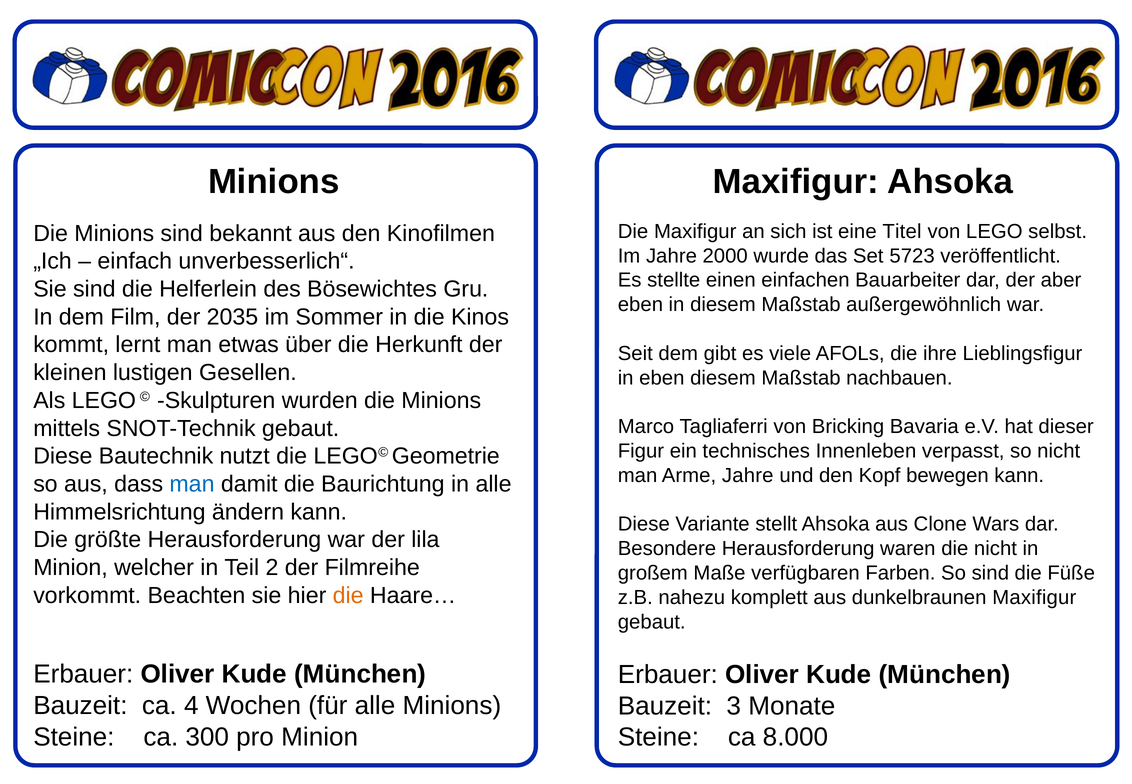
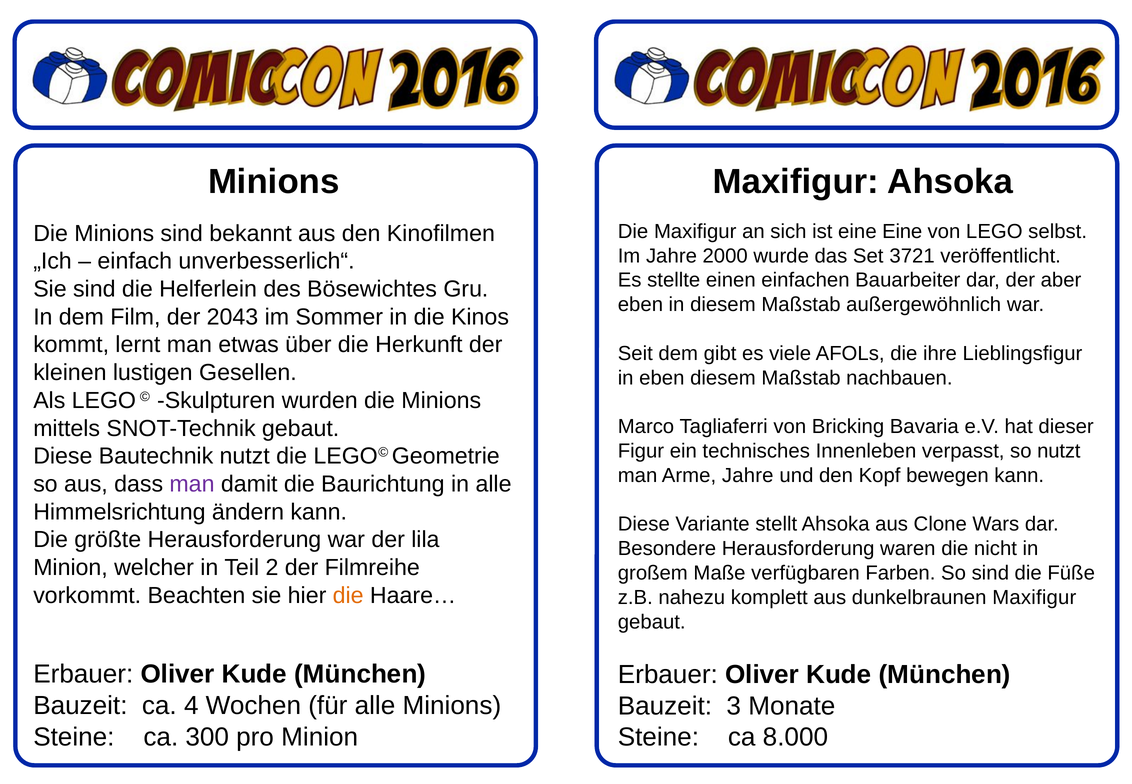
eine Titel: Titel -> Eine (902, 231)
5723: 5723 -> 3721 (912, 256)
2035: 2035 -> 2043 (232, 317)
so nicht: nicht -> nutzt (1059, 451)
man colour: blue -> purple (192, 484)
